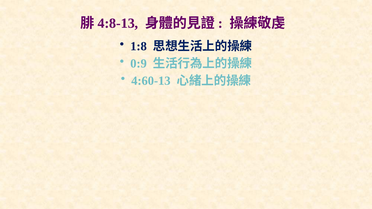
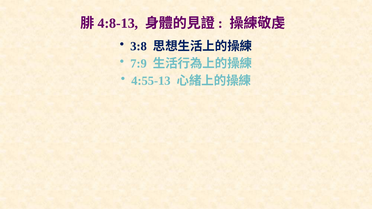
1:8: 1:8 -> 3:8 (139, 46)
0:9: 0:9 -> 7:9 (139, 64)
4:60-13: 4:60-13 -> 4:55-13 (151, 81)
